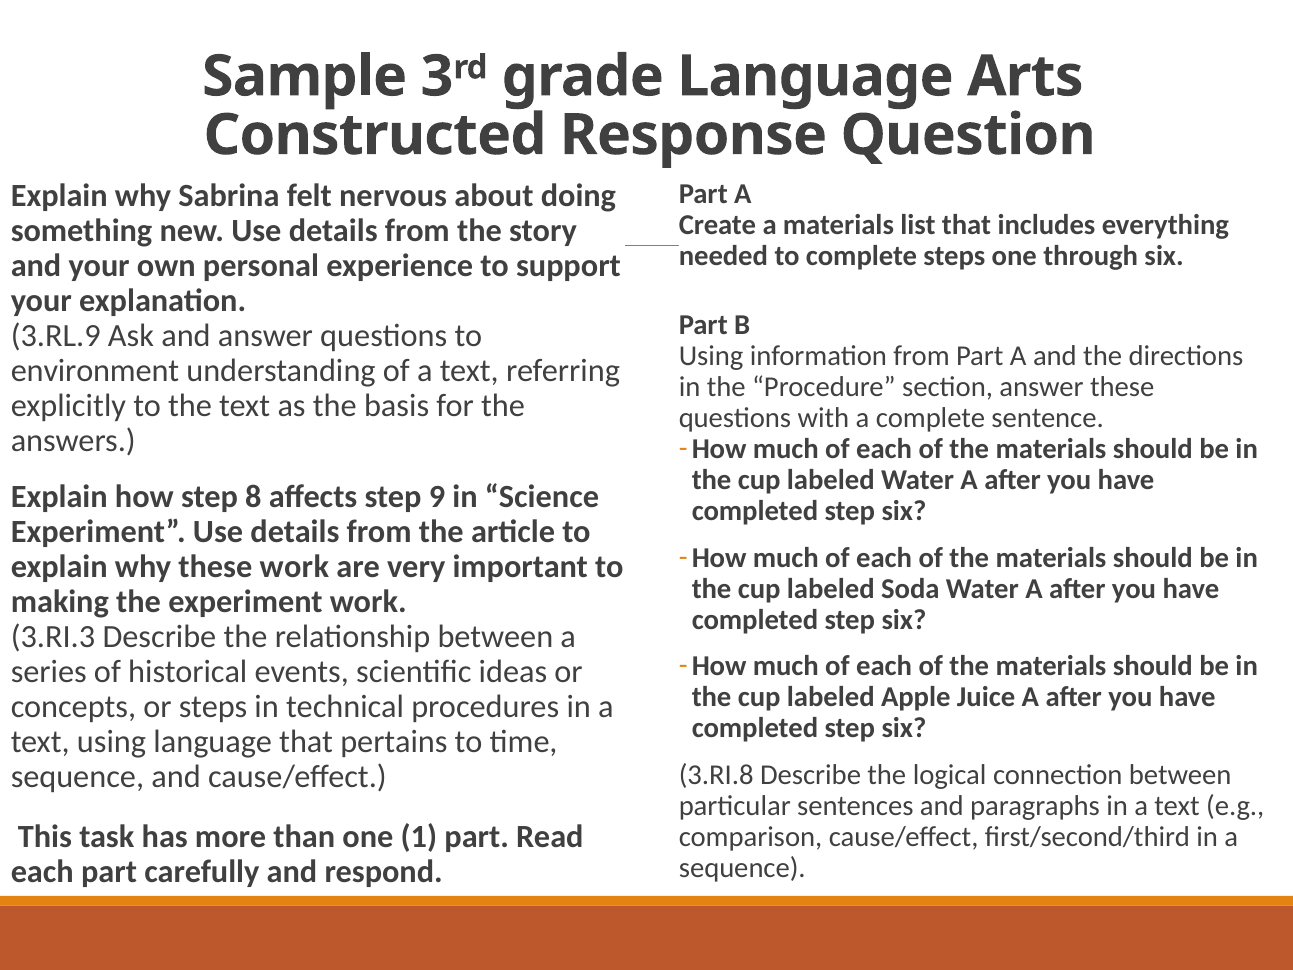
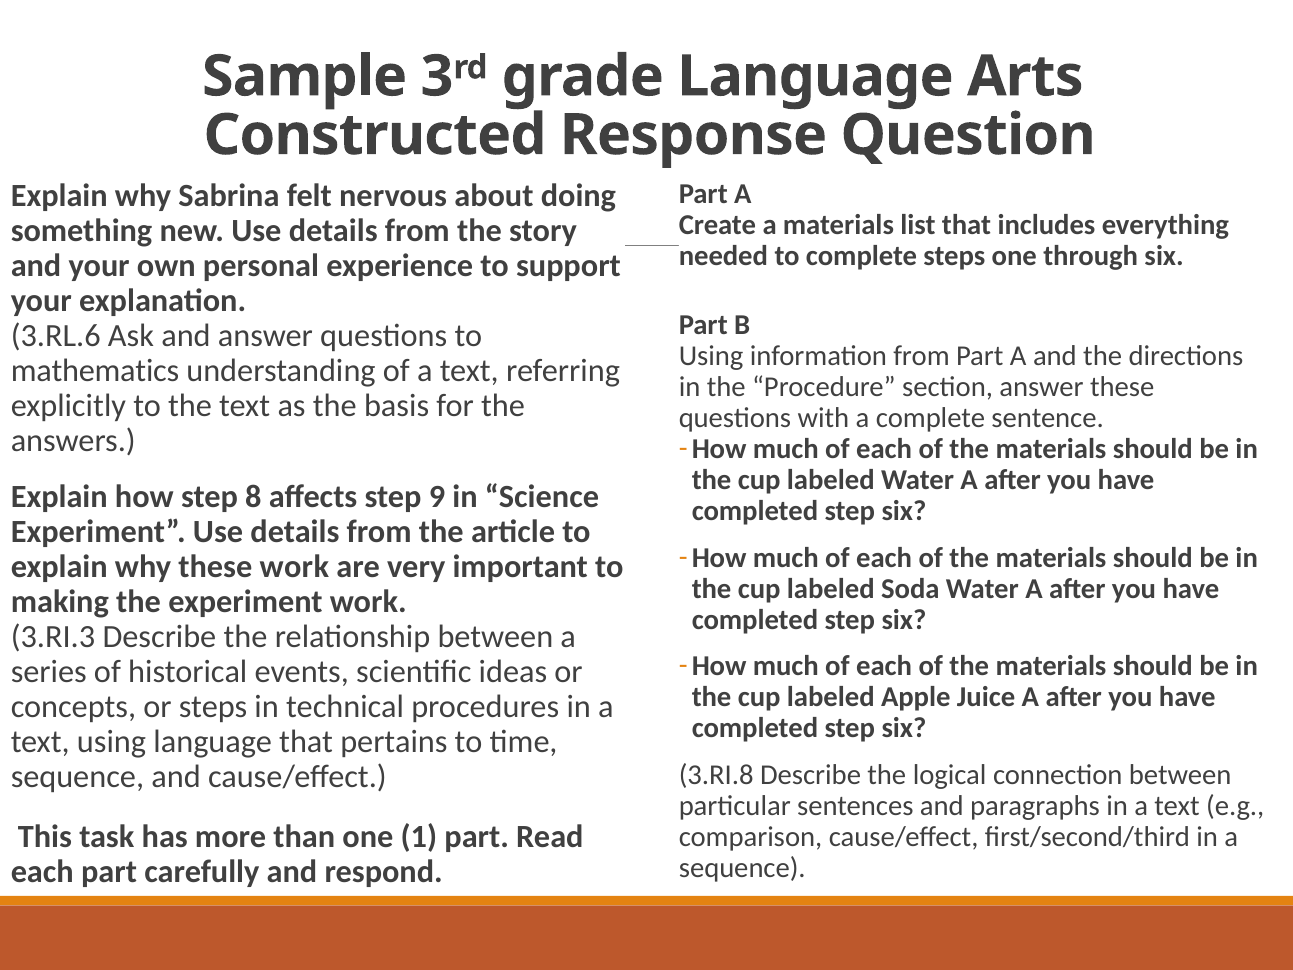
3.RL.9: 3.RL.9 -> 3.RL.6 (56, 336)
environment: environment -> mathematics (95, 371)
